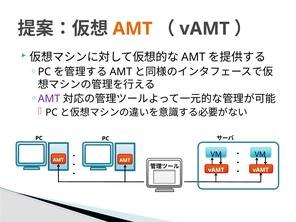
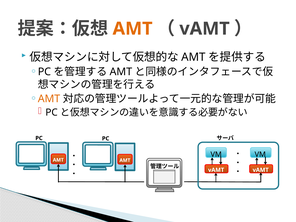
AMT colour: purple -> orange (49, 99)
